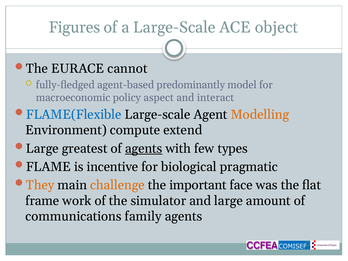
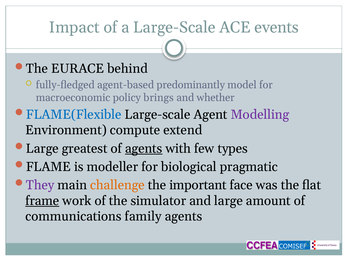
Figures: Figures -> Impact (74, 27)
object: object -> events (277, 27)
cannot: cannot -> behind (128, 69)
aspect: aspect -> brings (159, 98)
interact: interact -> whether (216, 98)
Modelling colour: orange -> purple (260, 115)
incentive: incentive -> modeller (112, 167)
They colour: orange -> purple (40, 185)
frame underline: none -> present (42, 201)
